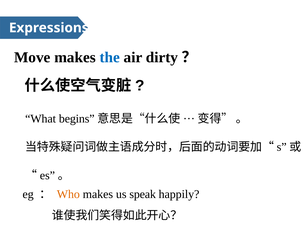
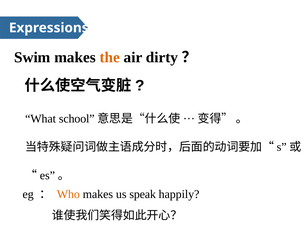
Move: Move -> Swim (32, 58)
the colour: blue -> orange (110, 58)
begins: begins -> school (77, 119)
